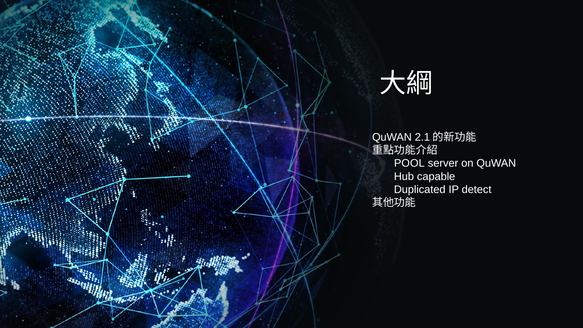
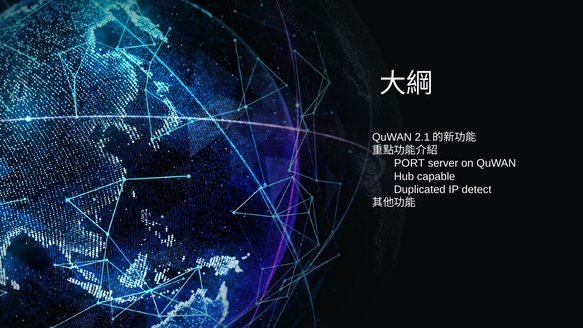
POOL: POOL -> PORT (409, 163)
